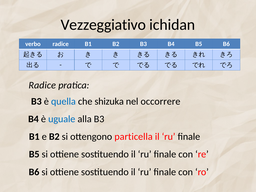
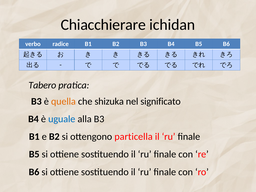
Vezzeggiativo: Vezzeggiativo -> Chiacchierare (103, 25)
Radice: Radice -> Tabero (42, 85)
quella colour: blue -> orange (63, 101)
occorrere: occorrere -> significato (161, 101)
